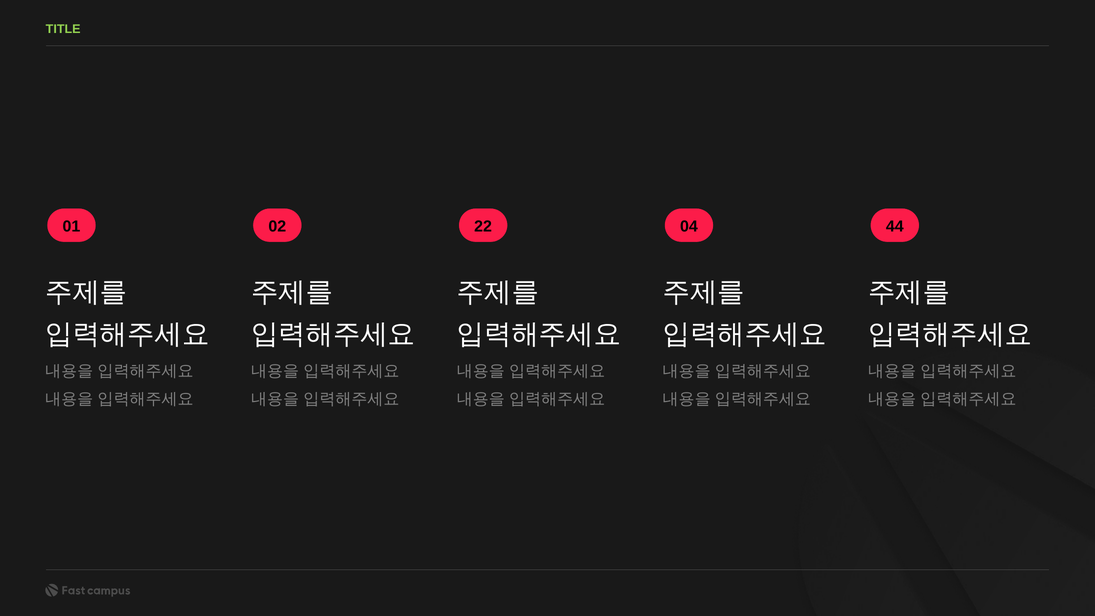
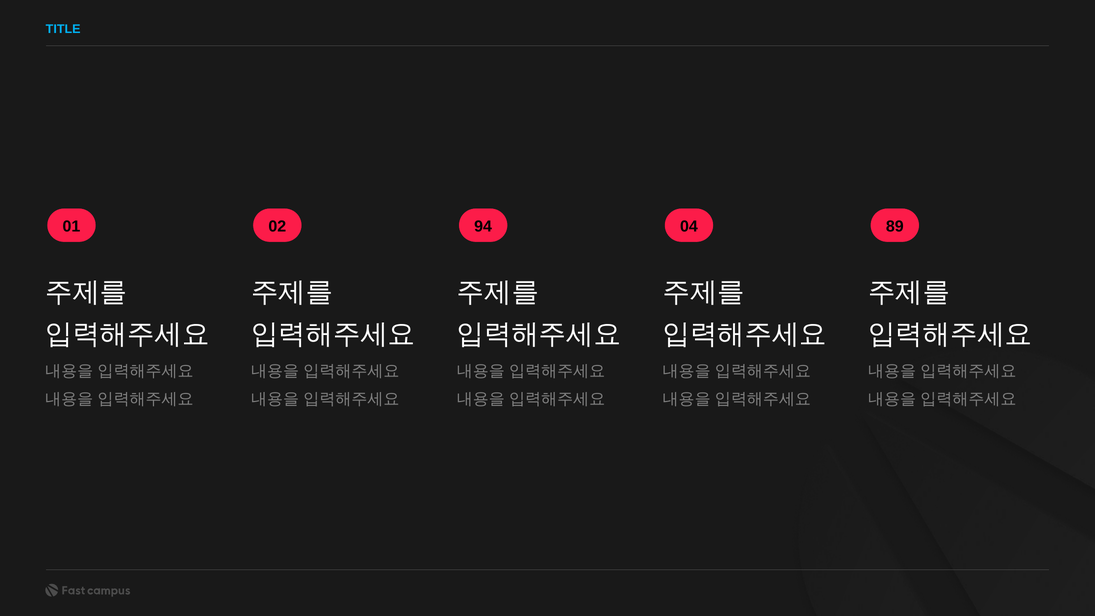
TITLE colour: light green -> light blue (63, 29)
22: 22 -> 94 (483, 226)
44: 44 -> 89 (895, 226)
